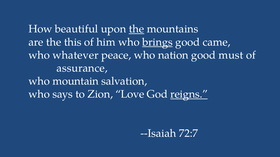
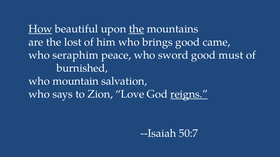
How underline: none -> present (40, 29)
this: this -> lost (73, 42)
brings underline: present -> none (157, 42)
whatever: whatever -> seraphim (76, 55)
nation: nation -> sword (173, 55)
assurance: assurance -> burnished (82, 68)
72:7: 72:7 -> 50:7 (188, 134)
